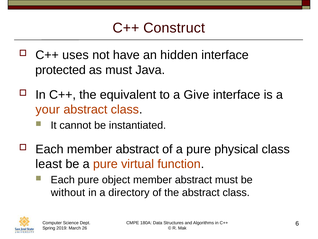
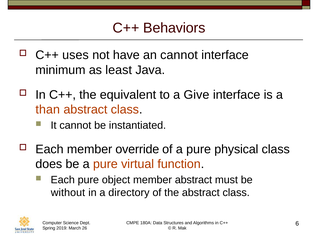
Construct: Construct -> Behaviors (174, 28)
an hidden: hidden -> cannot (179, 55)
protected: protected -> minimum (60, 70)
as must: must -> least (119, 70)
your: your -> than (48, 109)
Each member abstract: abstract -> override (137, 149)
least: least -> does (49, 164)
